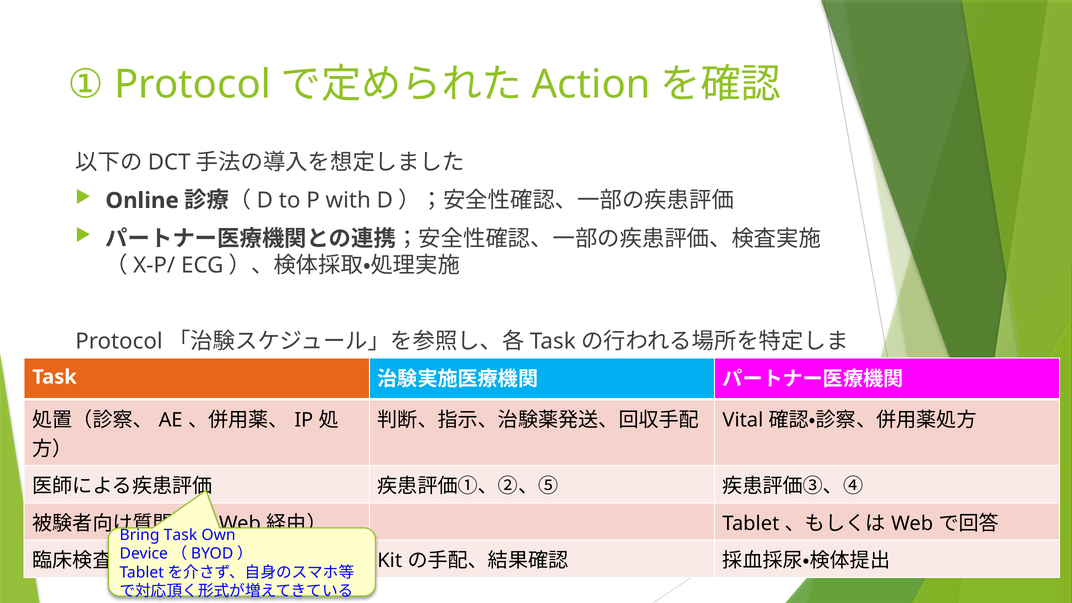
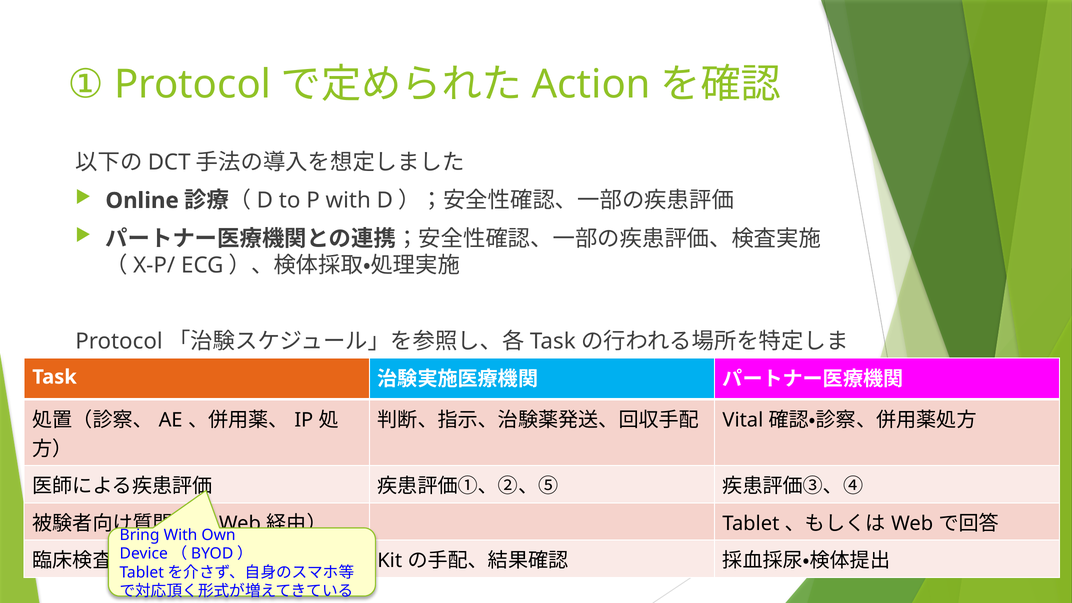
Bring Task: Task -> With (181, 535)
